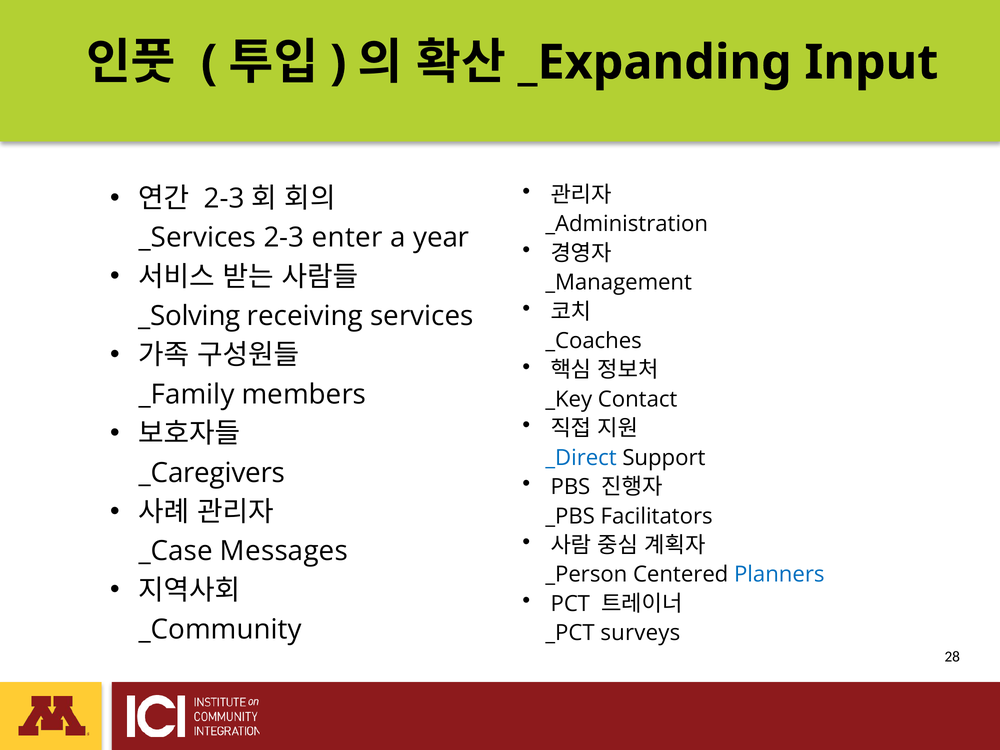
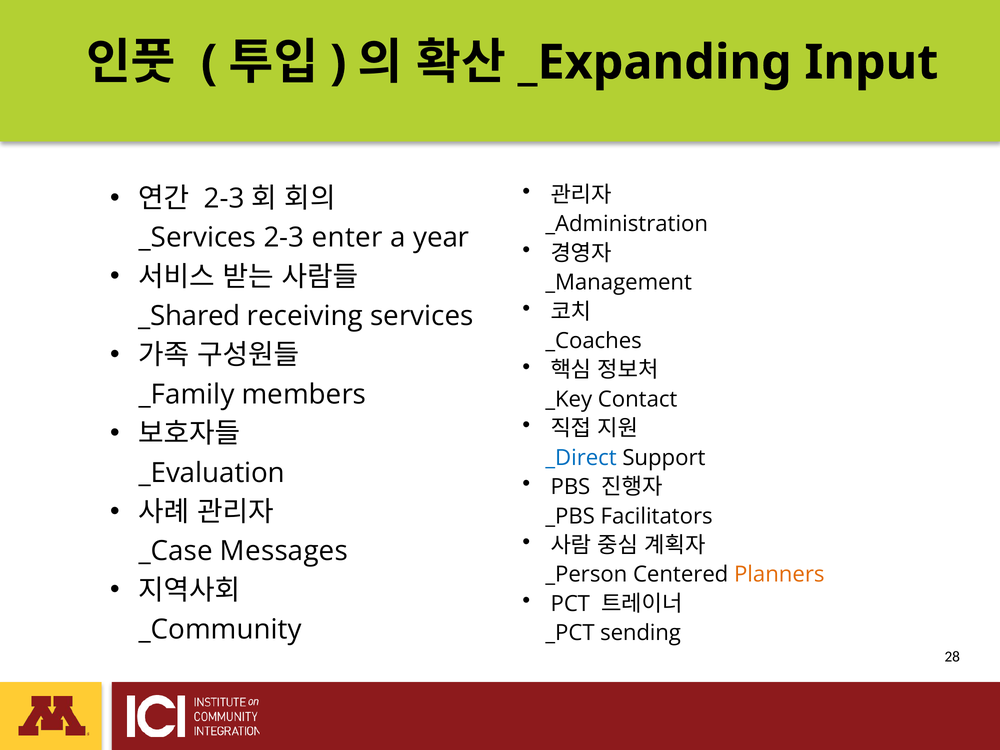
_Solving: _Solving -> _Shared (189, 316)
_Caregivers: _Caregivers -> _Evaluation (212, 473)
Planners colour: blue -> orange (779, 575)
surveys: surveys -> sending (641, 633)
